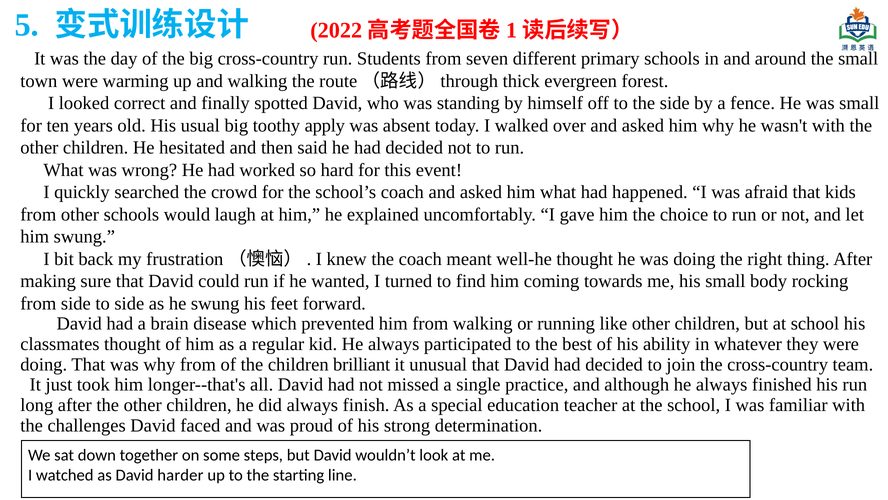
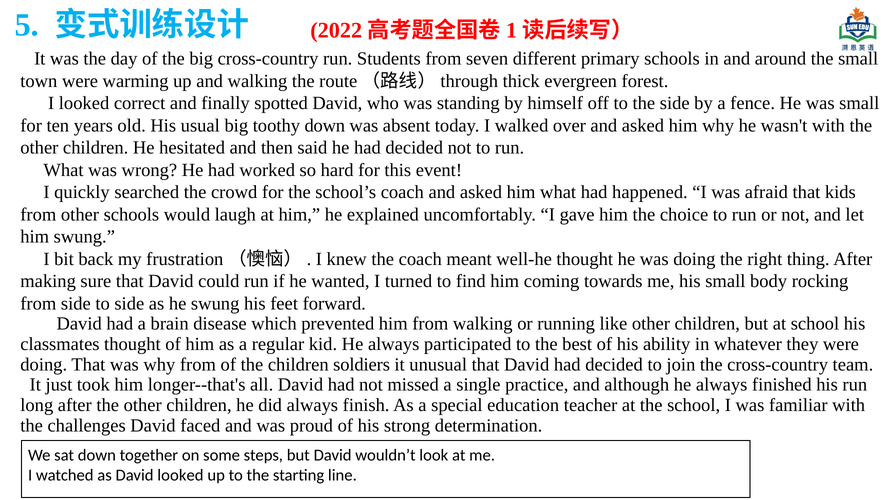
toothy apply: apply -> down (325, 125)
brilliant: brilliant -> soldiers (362, 364)
David harder: harder -> looked (180, 475)
